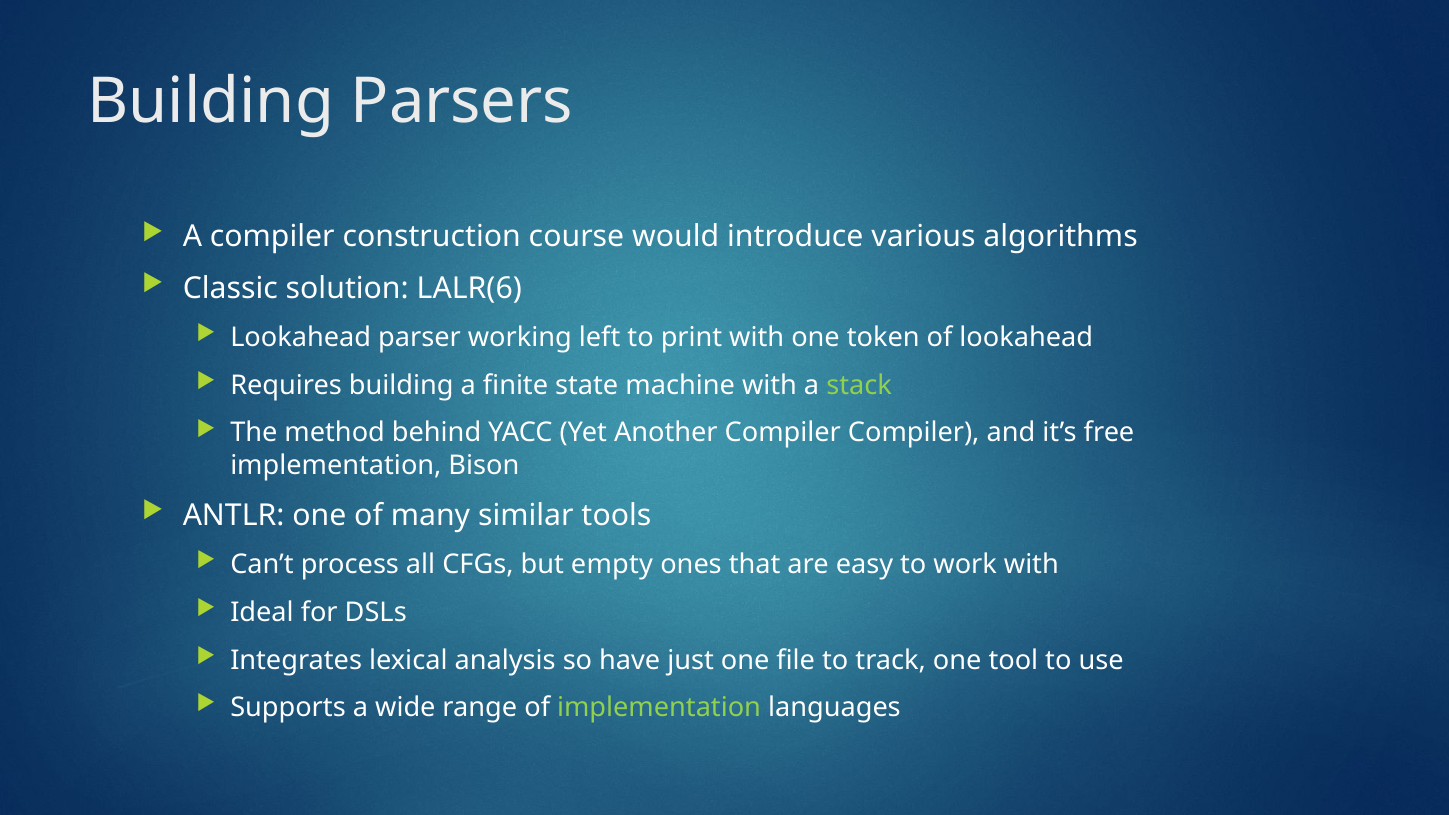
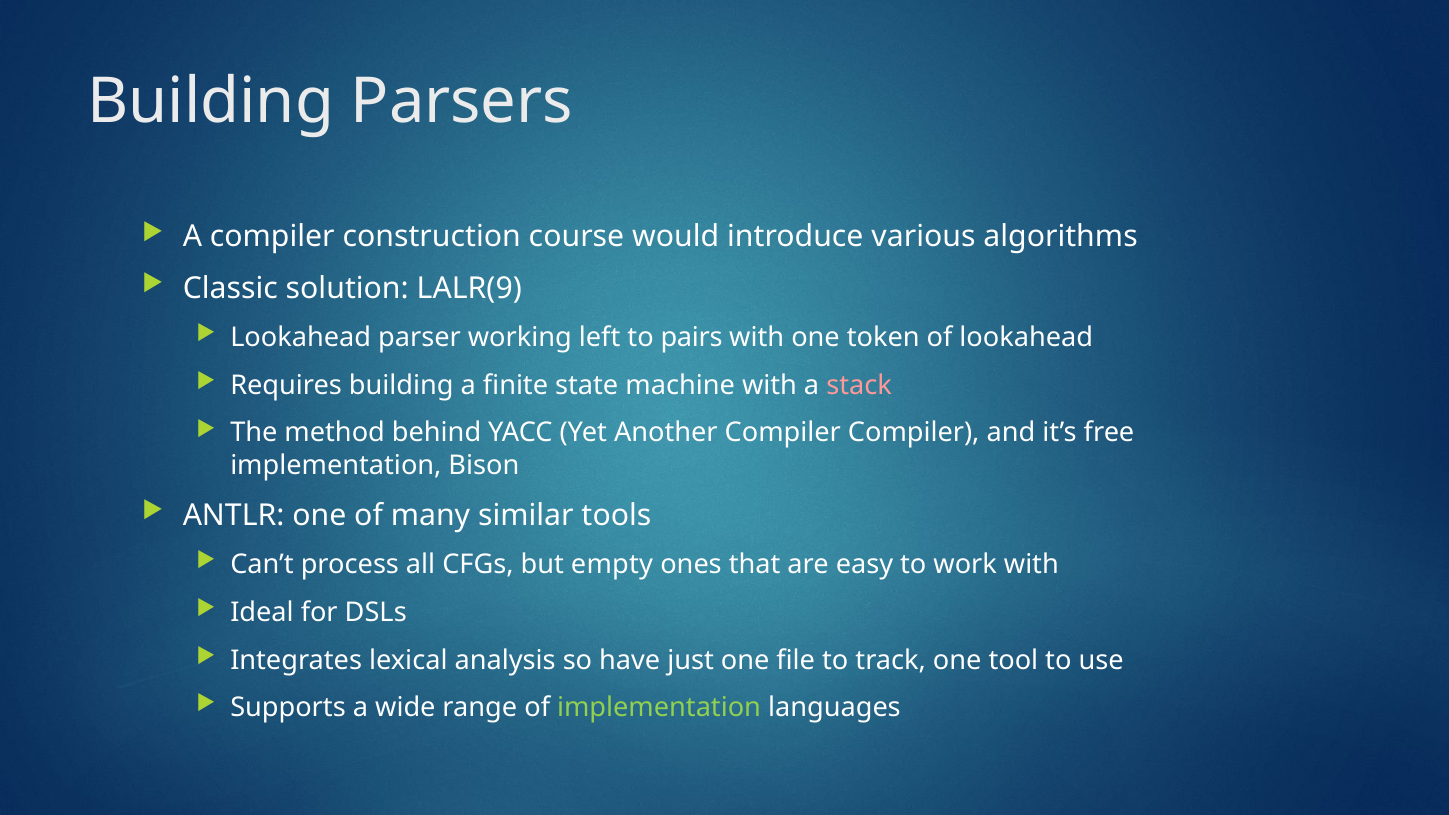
LALR(6: LALR(6 -> LALR(9 (469, 288)
print: print -> pairs (692, 338)
stack colour: light green -> pink (859, 385)
